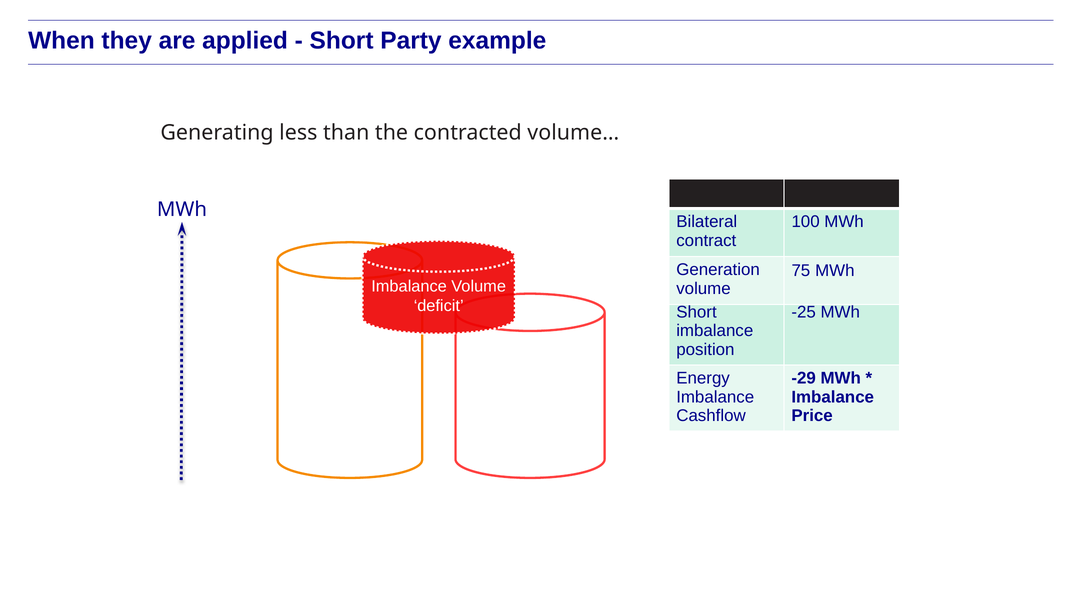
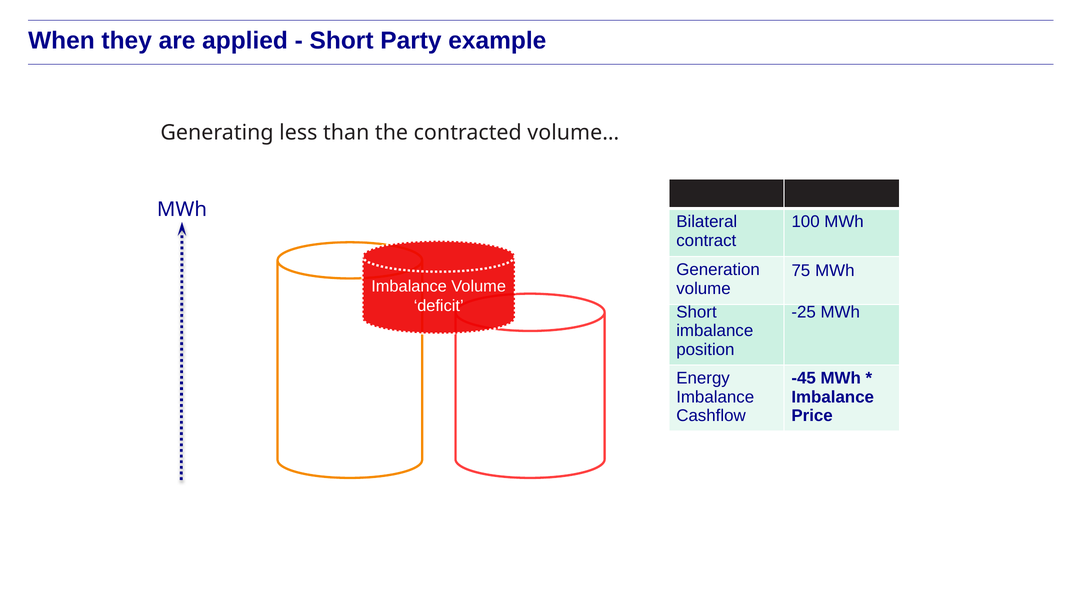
-29: -29 -> -45 (804, 378)
